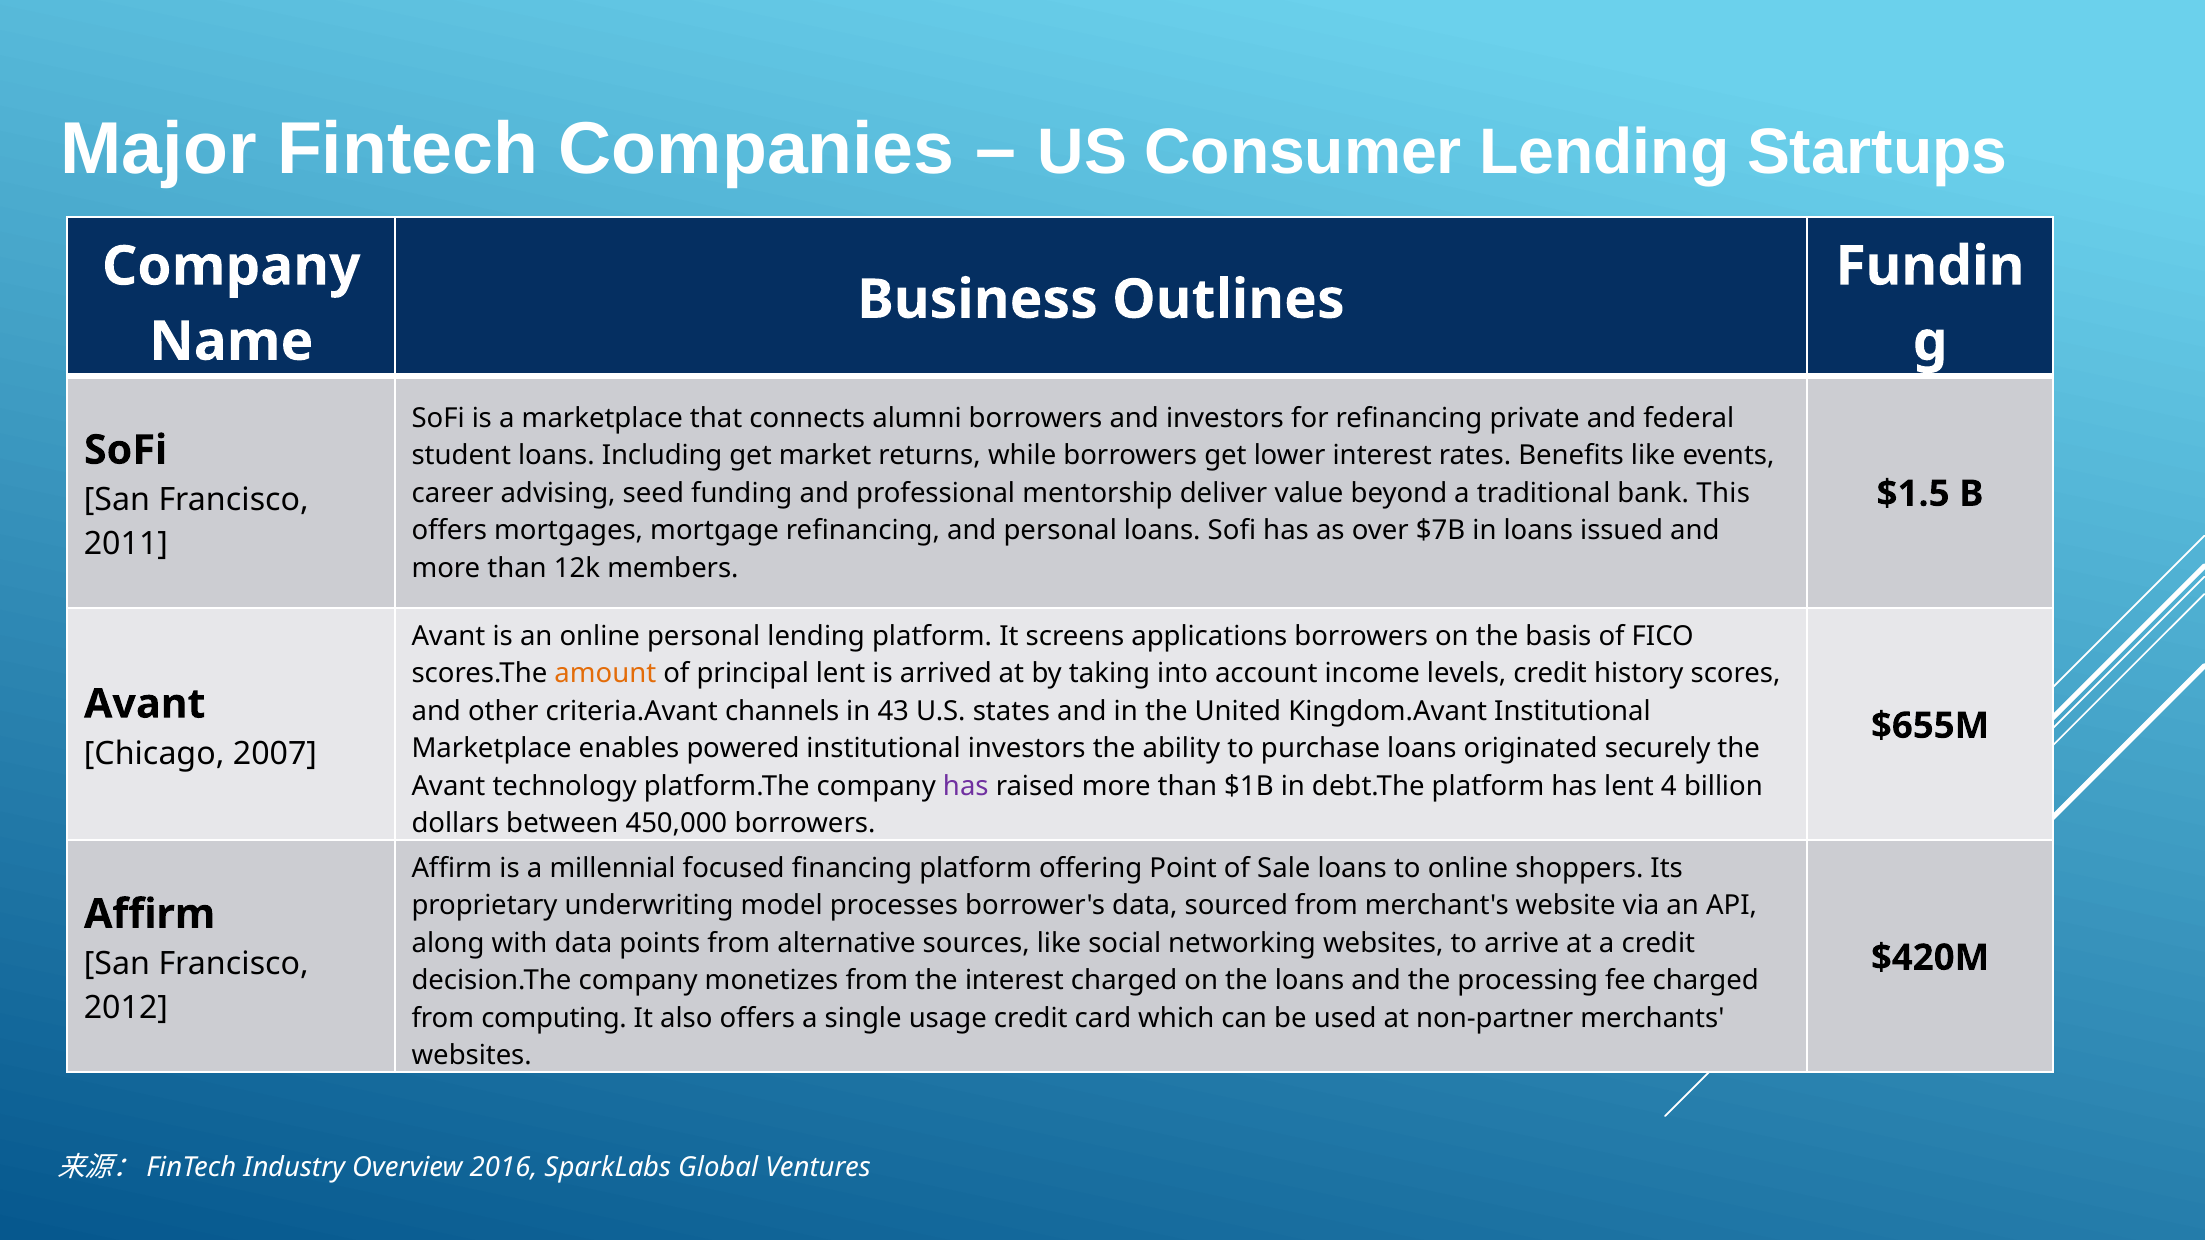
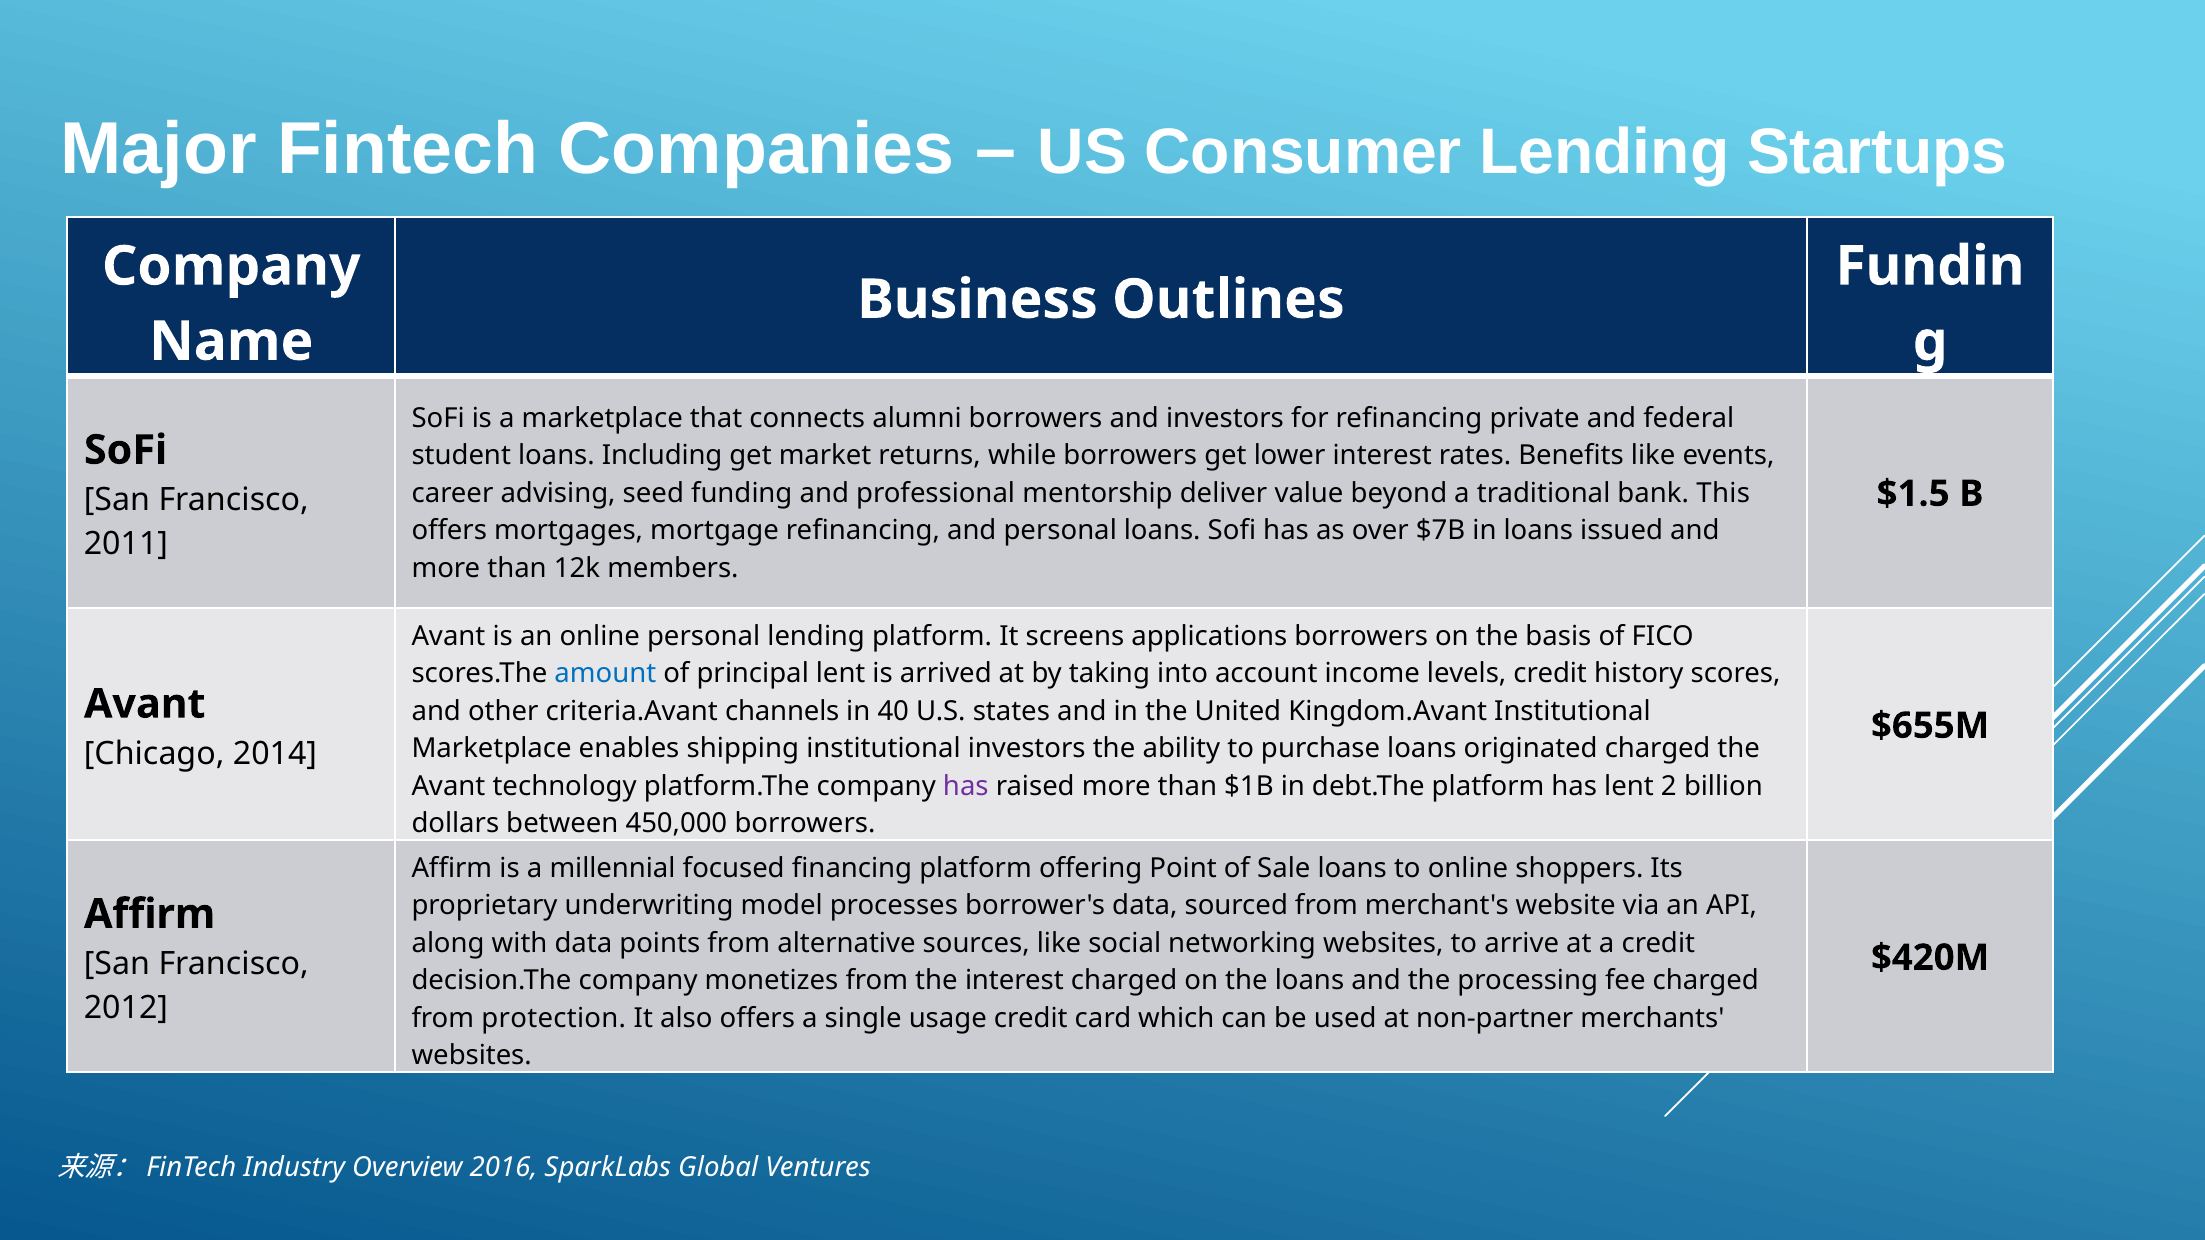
amount colour: orange -> blue (605, 674)
43: 43 -> 40 (893, 711)
powered: powered -> shipping (743, 749)
originated securely: securely -> charged (1658, 749)
2007: 2007 -> 2014 (275, 754)
4: 4 -> 2 (1669, 786)
computing: computing -> protection (554, 1018)
